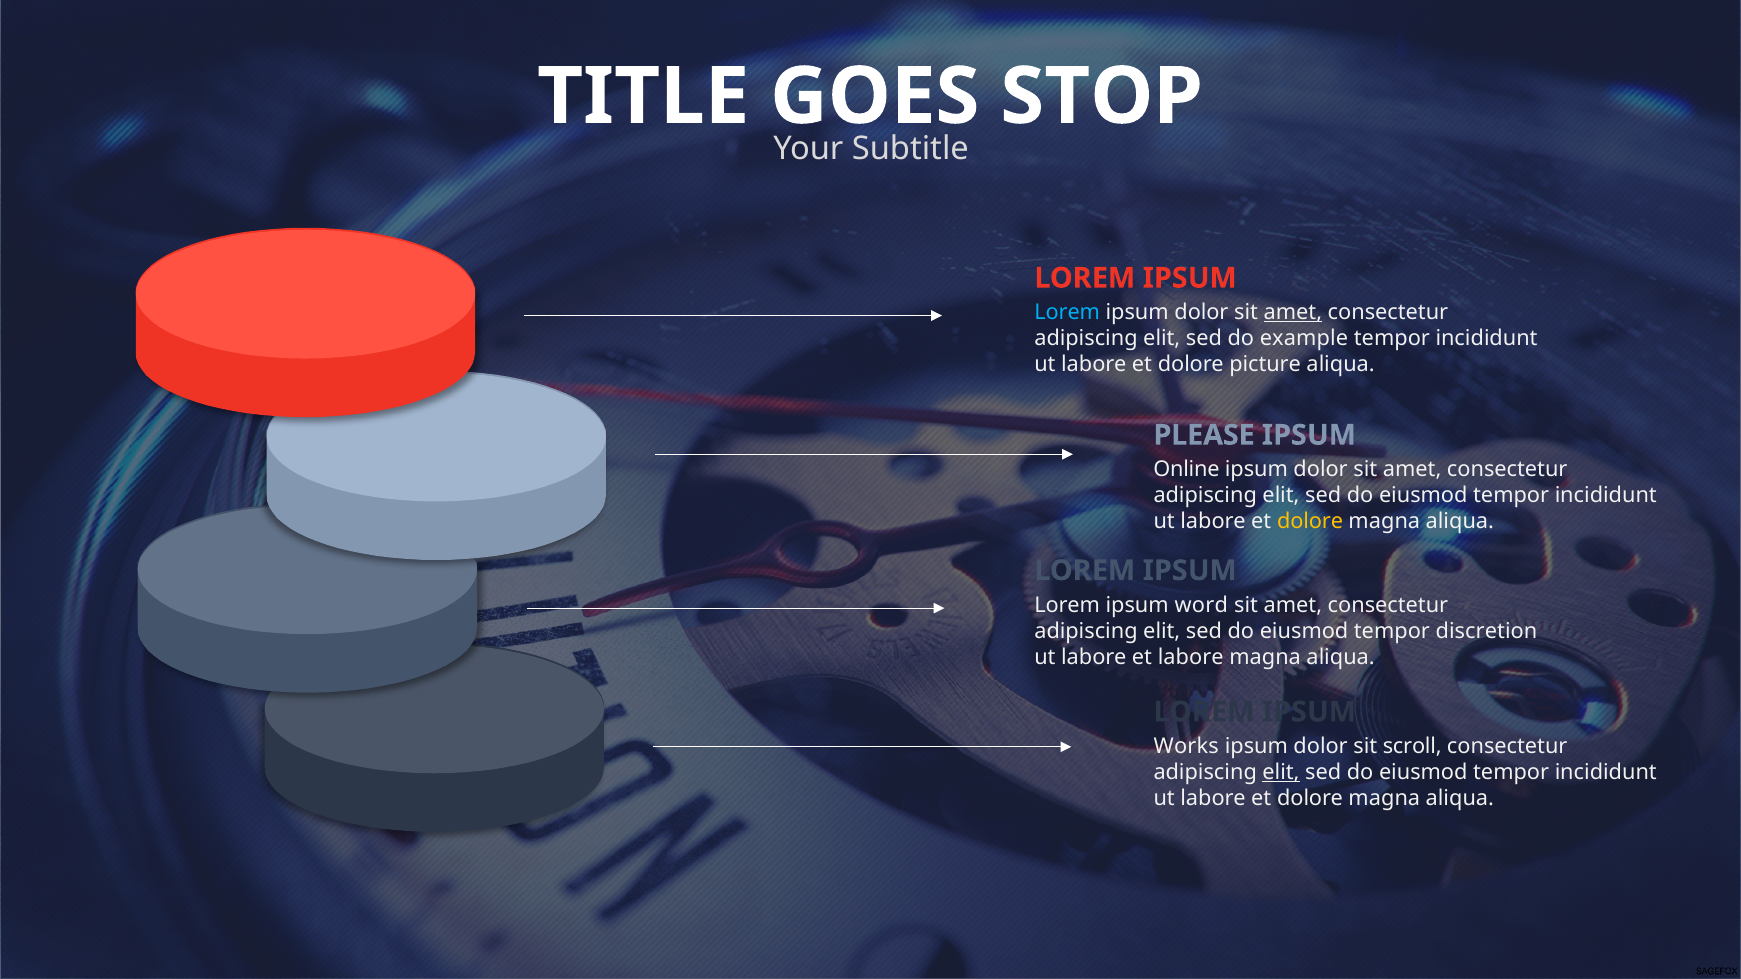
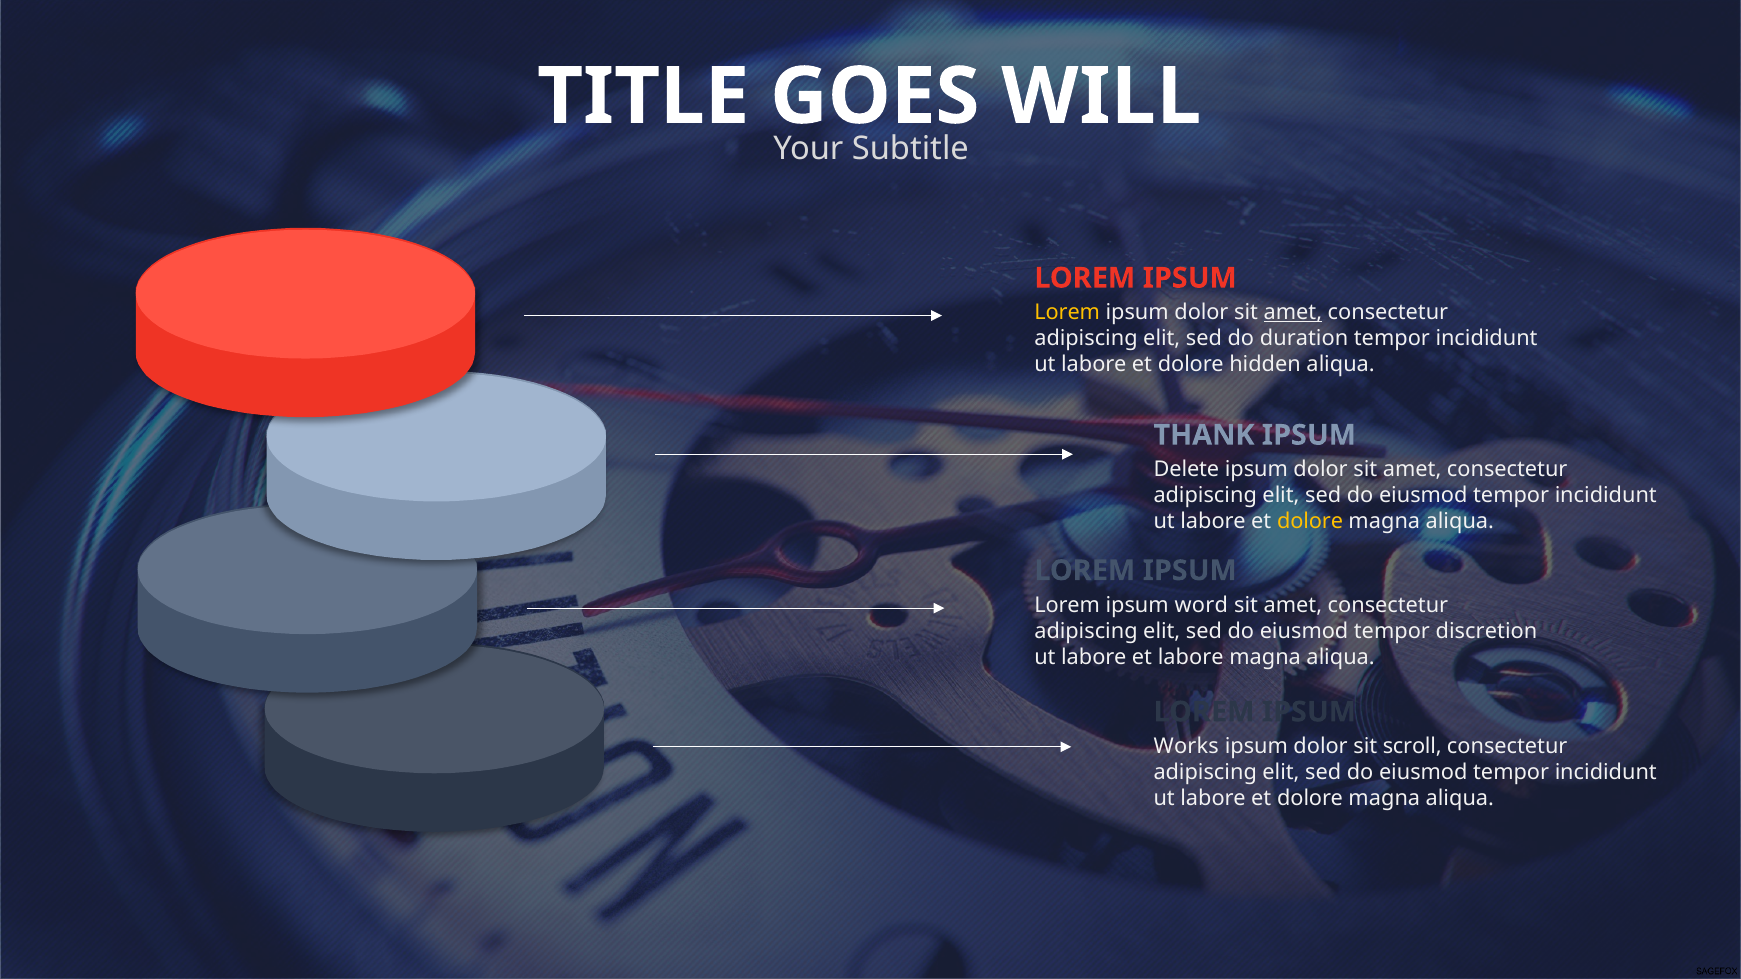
STOP: STOP -> WILL (1101, 97)
Lorem colour: light blue -> yellow (1067, 312)
example: example -> duration (1304, 339)
picture: picture -> hidden (1265, 365)
PLEASE: PLEASE -> THANK (1204, 435)
Online: Online -> Delete (1186, 470)
elit underline: present -> none (1281, 773)
